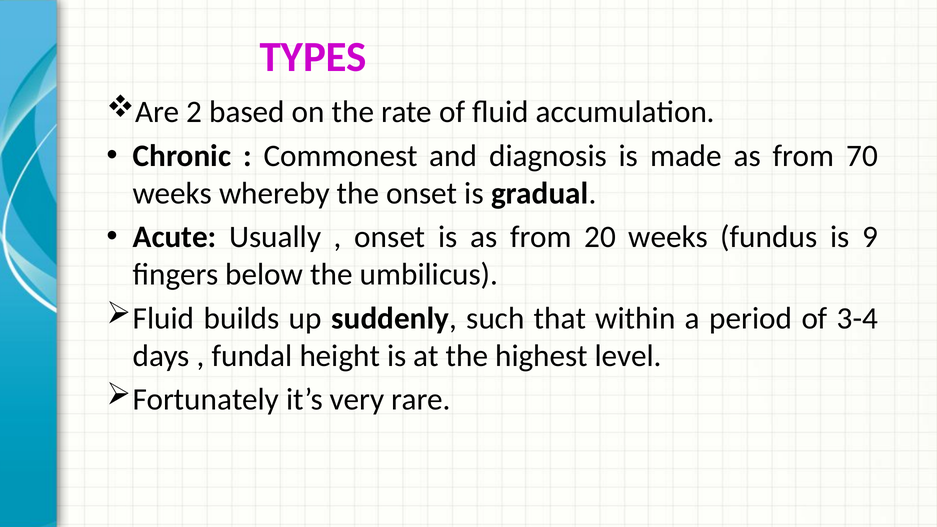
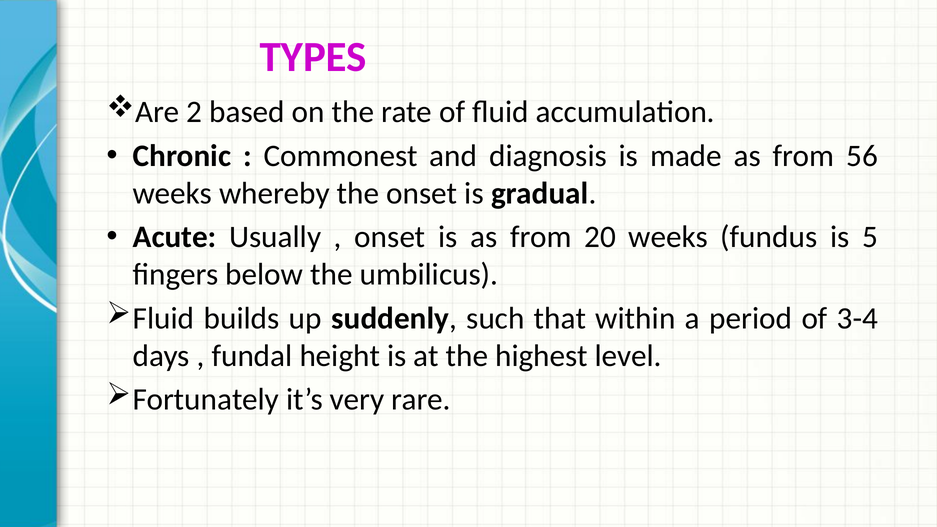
70: 70 -> 56 (862, 156)
9: 9 -> 5 (870, 237)
